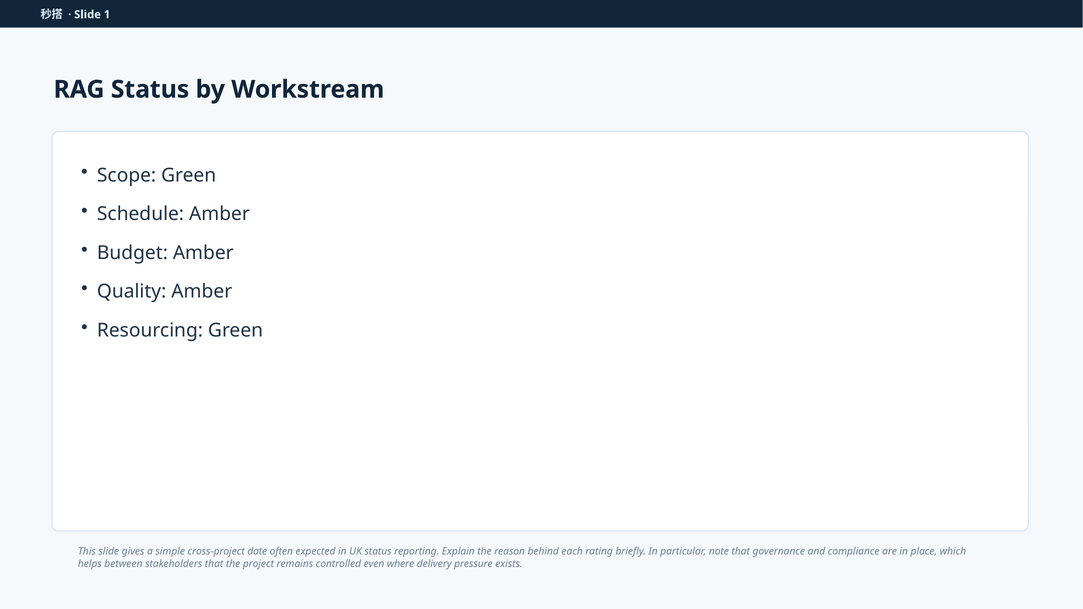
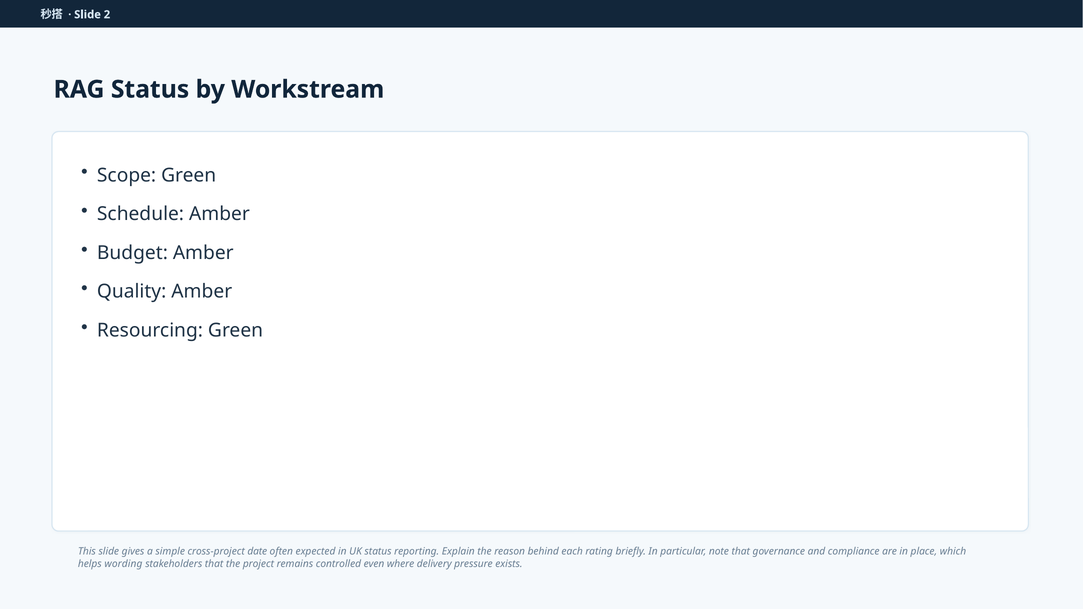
1: 1 -> 2 (107, 15)
between: between -> wording (123, 564)
